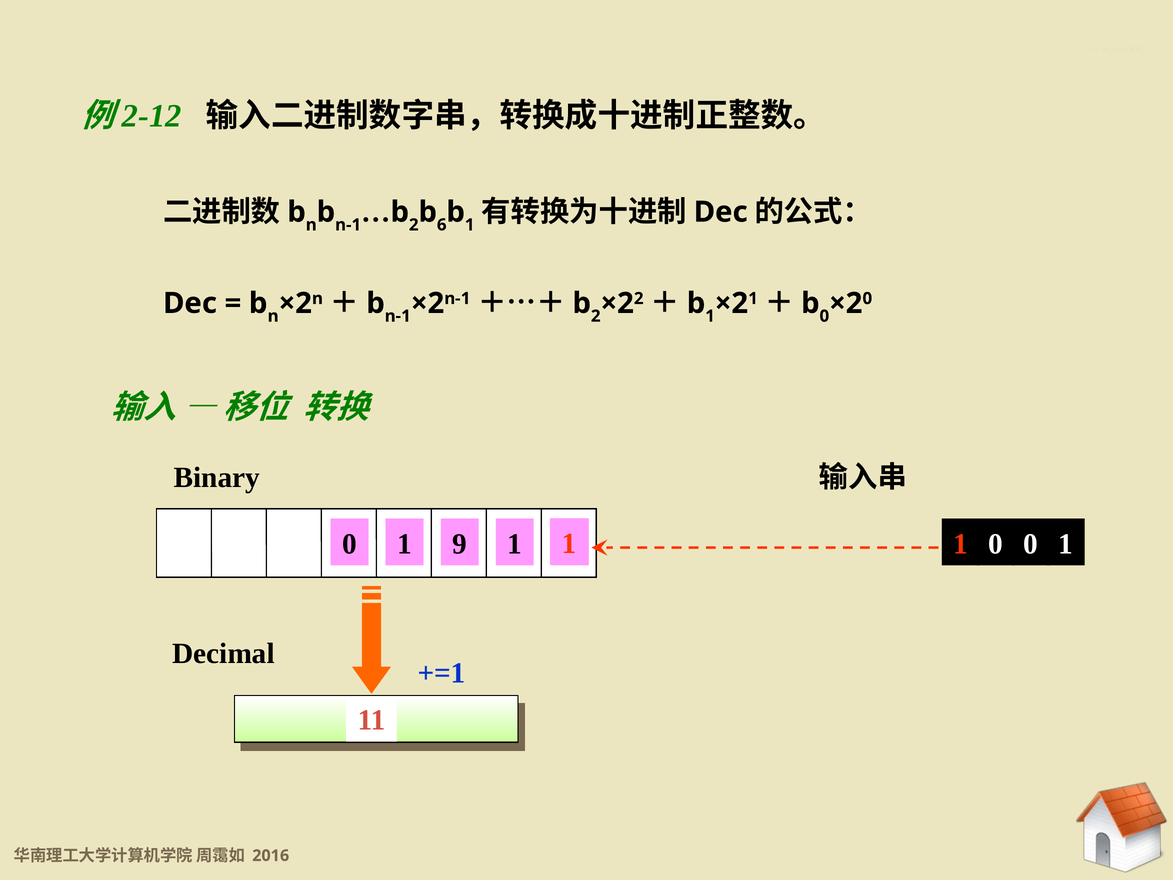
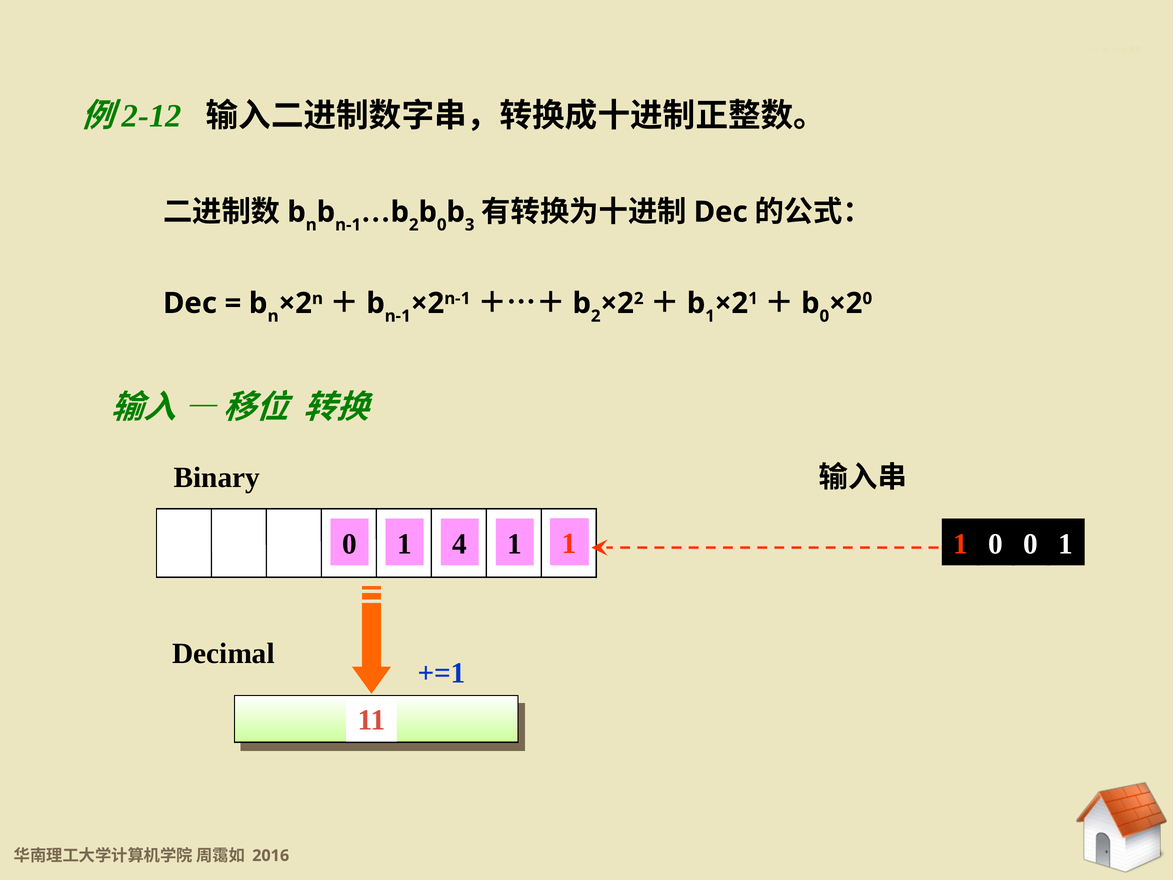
6: 6 -> 0 (442, 225)
1: 1 -> 3 (470, 225)
9: 9 -> 4 (460, 544)
